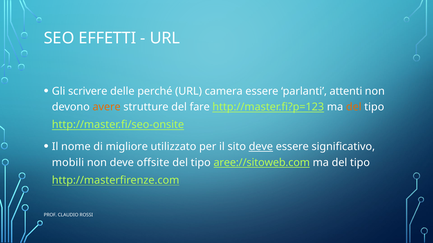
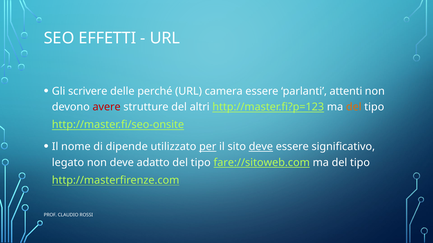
avere colour: orange -> red (107, 107)
fare: fare -> altri (200, 107)
migliore: migliore -> dipende (127, 147)
per underline: none -> present (208, 147)
mobili: mobili -> legato (68, 163)
offsite: offsite -> adatto (153, 163)
aree://sitoweb.com: aree://sitoweb.com -> fare://sitoweb.com (262, 163)
